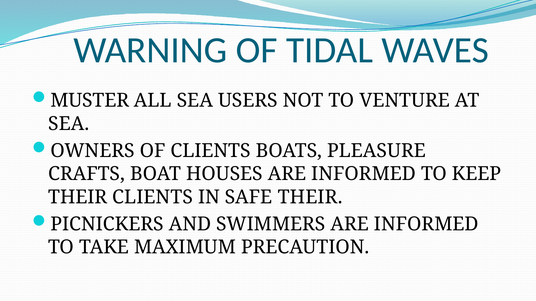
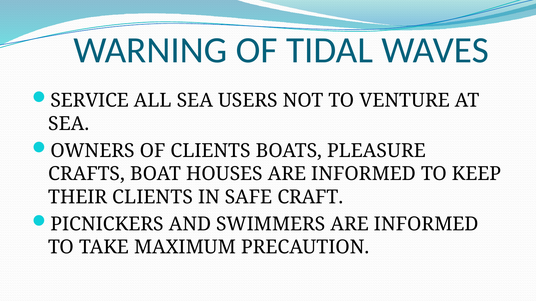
MUSTER: MUSTER -> SERVICE (90, 101)
SAFE THEIR: THEIR -> CRAFT (310, 197)
